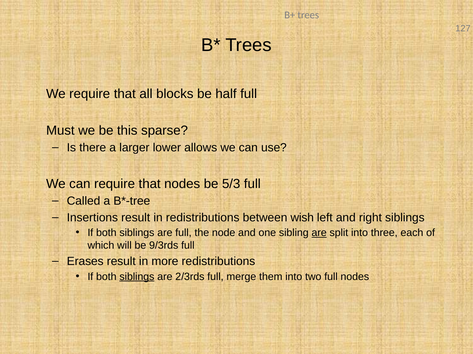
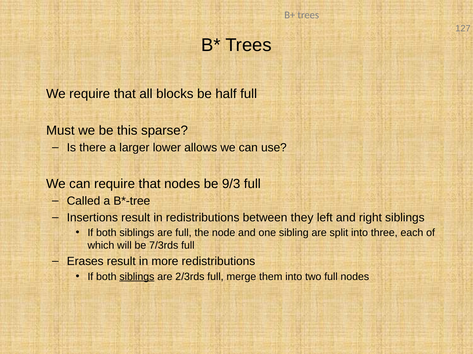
5/3: 5/3 -> 9/3 (231, 184)
wish: wish -> they (302, 218)
are underline: present -> none (319, 233)
9/3rds: 9/3rds -> 7/3rds (164, 246)
